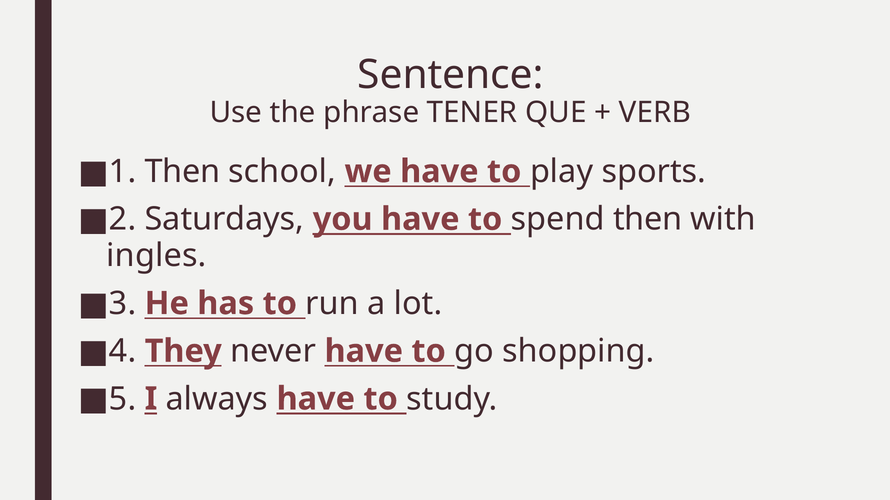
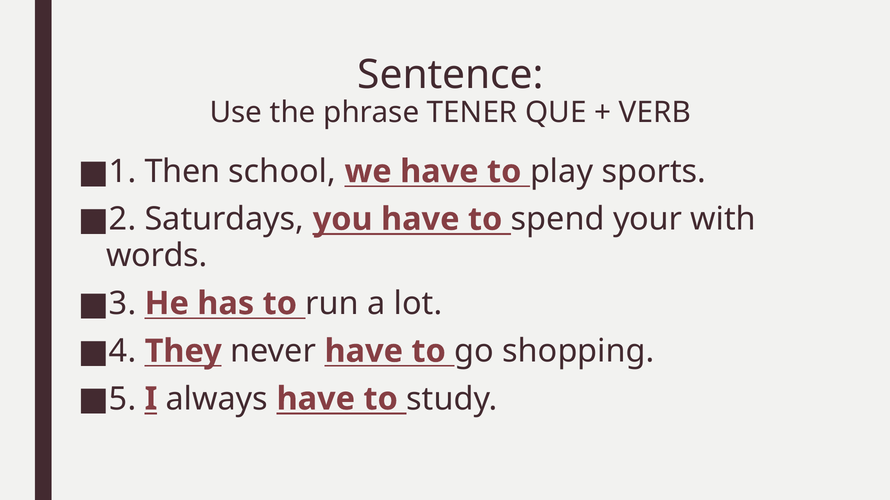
spend then: then -> your (648, 219)
ingles: ingles -> words (157, 256)
